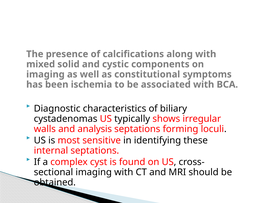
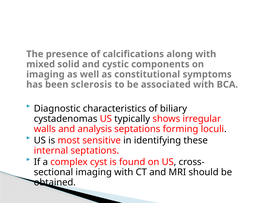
ischemia: ischemia -> sclerosis (91, 85)
